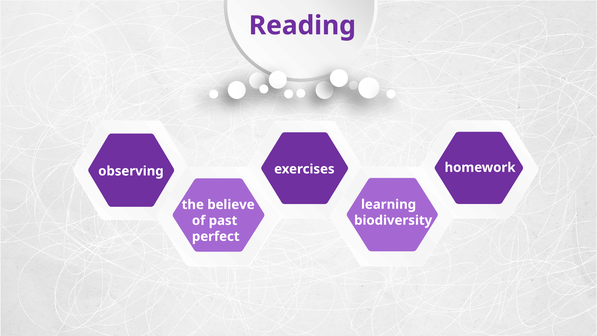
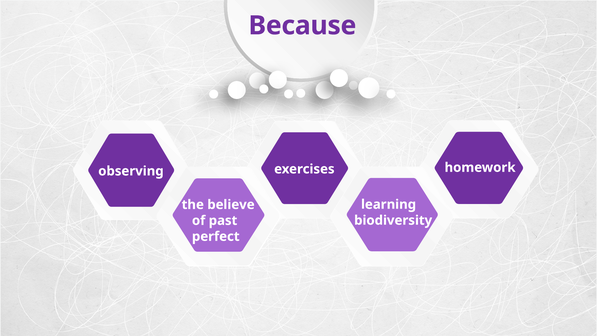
Reading: Reading -> Because (302, 26)
